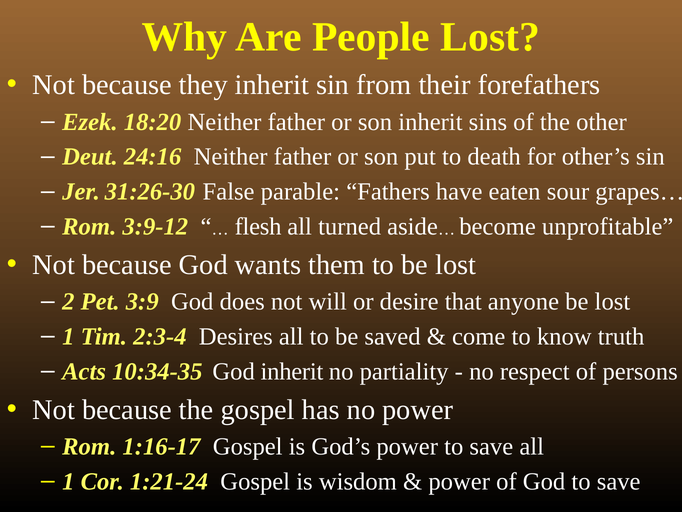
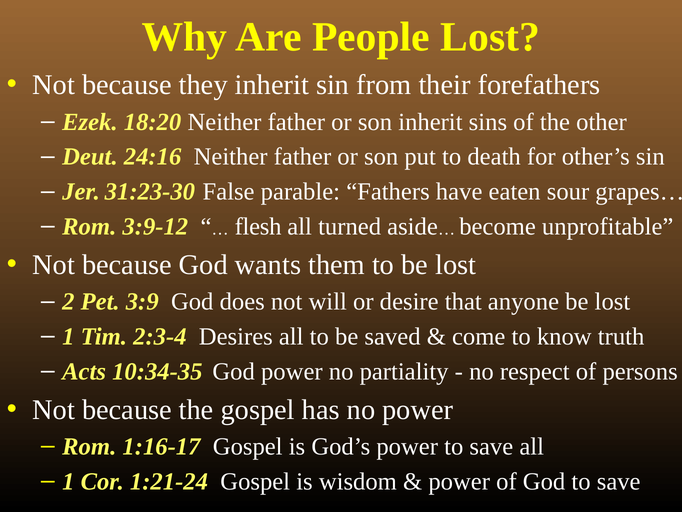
31:26-30: 31:26-30 -> 31:23-30 (150, 192)
God inherit: inherit -> power (292, 371)
